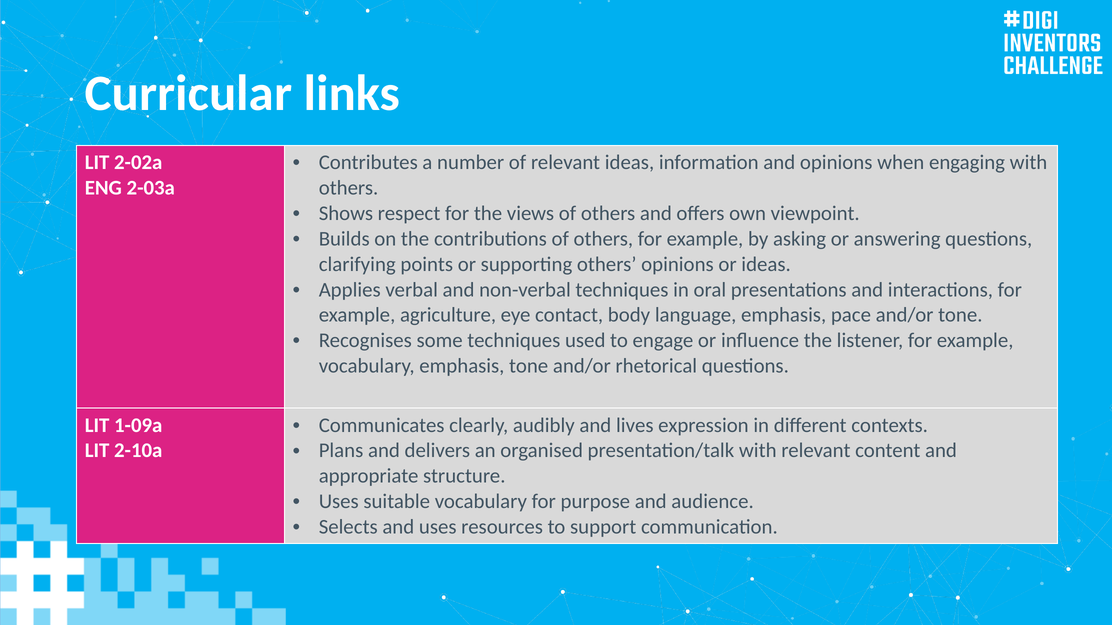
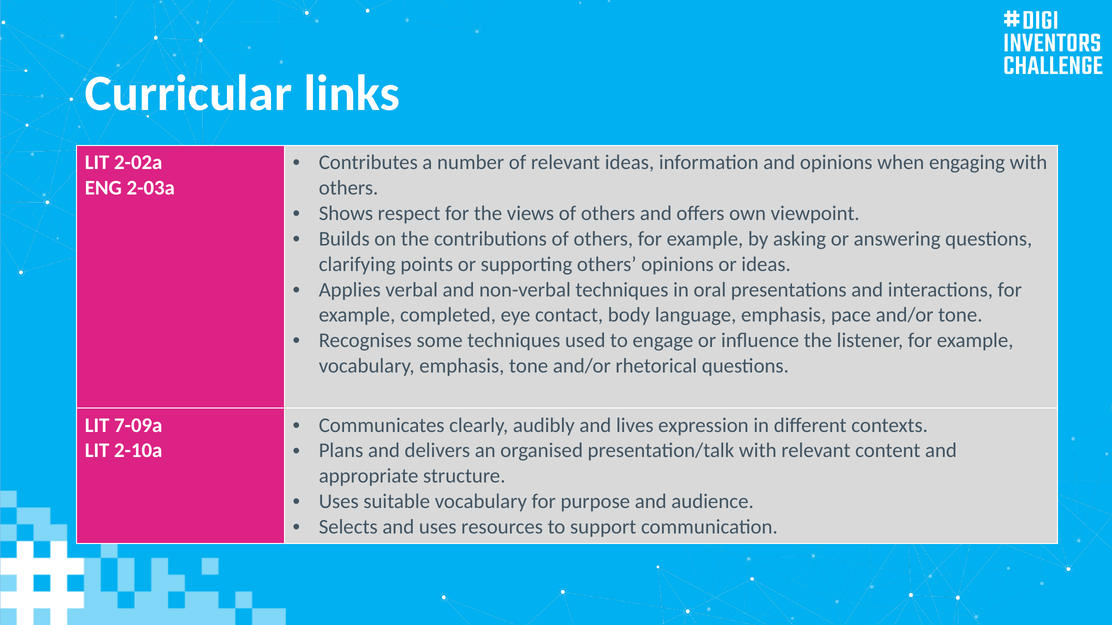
agriculture: agriculture -> completed (448, 315)
1-09a: 1-09a -> 7-09a (138, 425)
